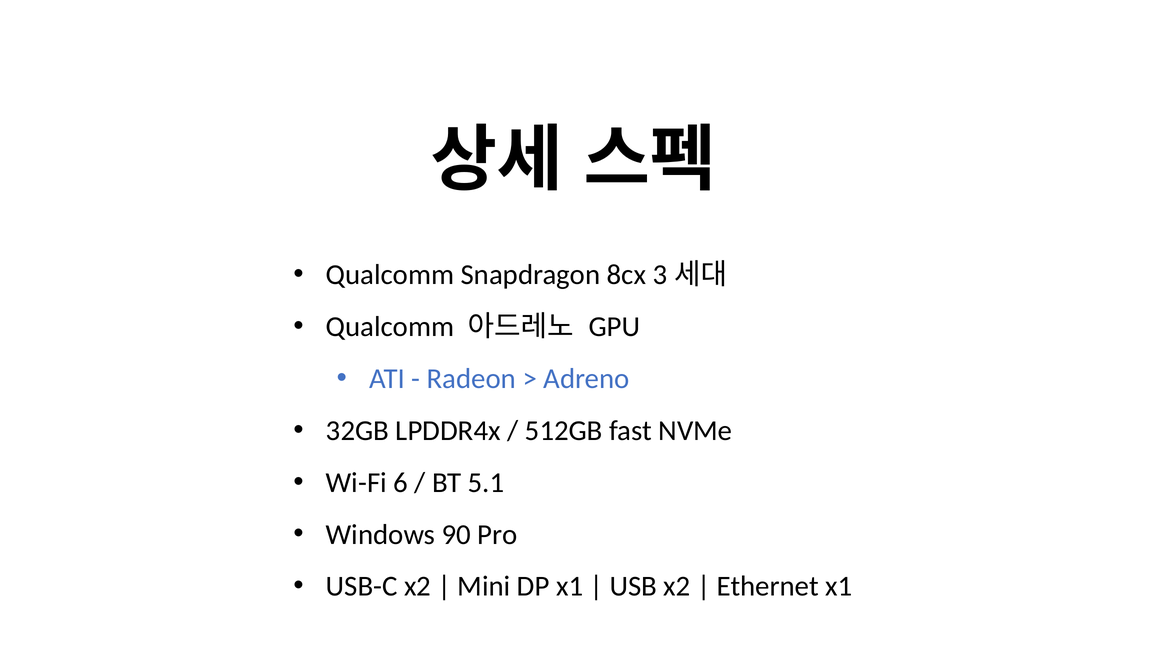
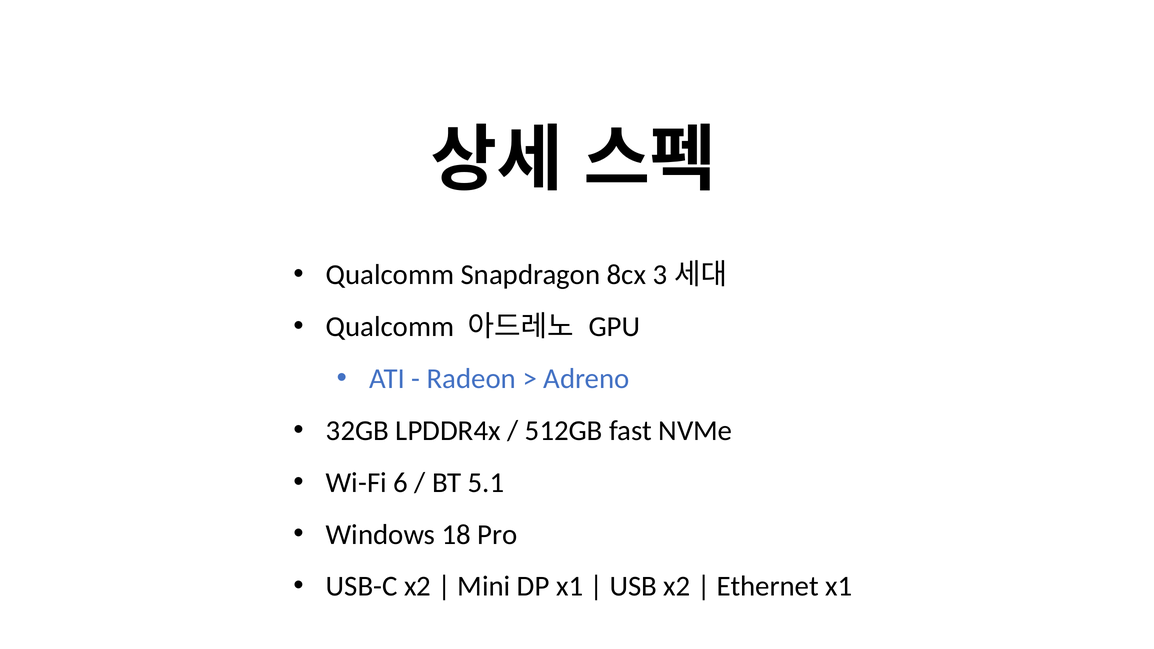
90: 90 -> 18 (456, 535)
